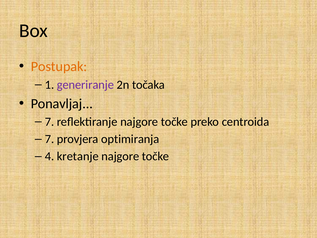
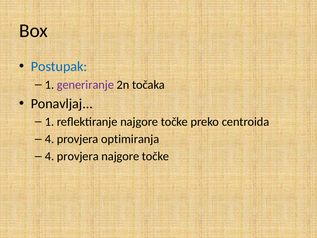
Postupak colour: orange -> blue (59, 67)
7: 7 -> 1 (49, 122)
7: 7 -> 4 (49, 139)
kretanje: kretanje -> provjera (78, 156)
